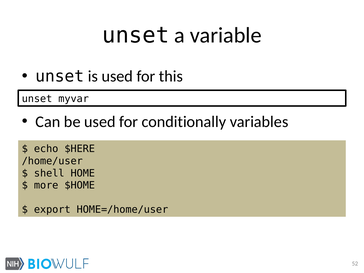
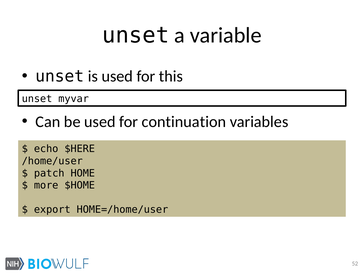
conditionally: conditionally -> continuation (184, 122)
shell: shell -> patch (49, 173)
